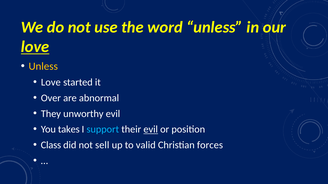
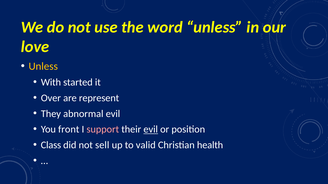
love underline: present -> none (35, 47)
Love: Love -> With (51, 83)
abnormal: abnormal -> represent (99, 98)
unworthy: unworthy -> abnormal (83, 114)
takes: takes -> front (69, 130)
support colour: light blue -> pink (103, 130)
forces: forces -> health (210, 145)
